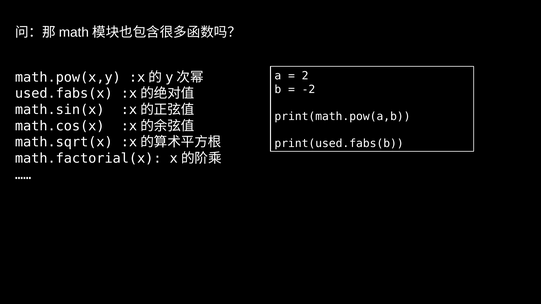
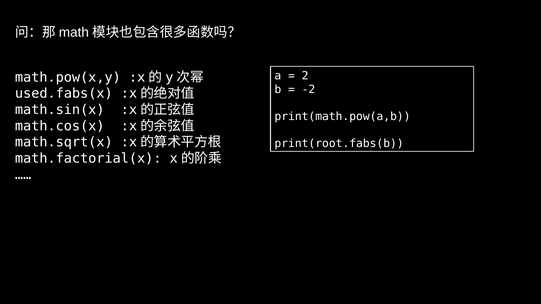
print(used.fabs(b: print(used.fabs(b -> print(root.fabs(b (339, 144)
